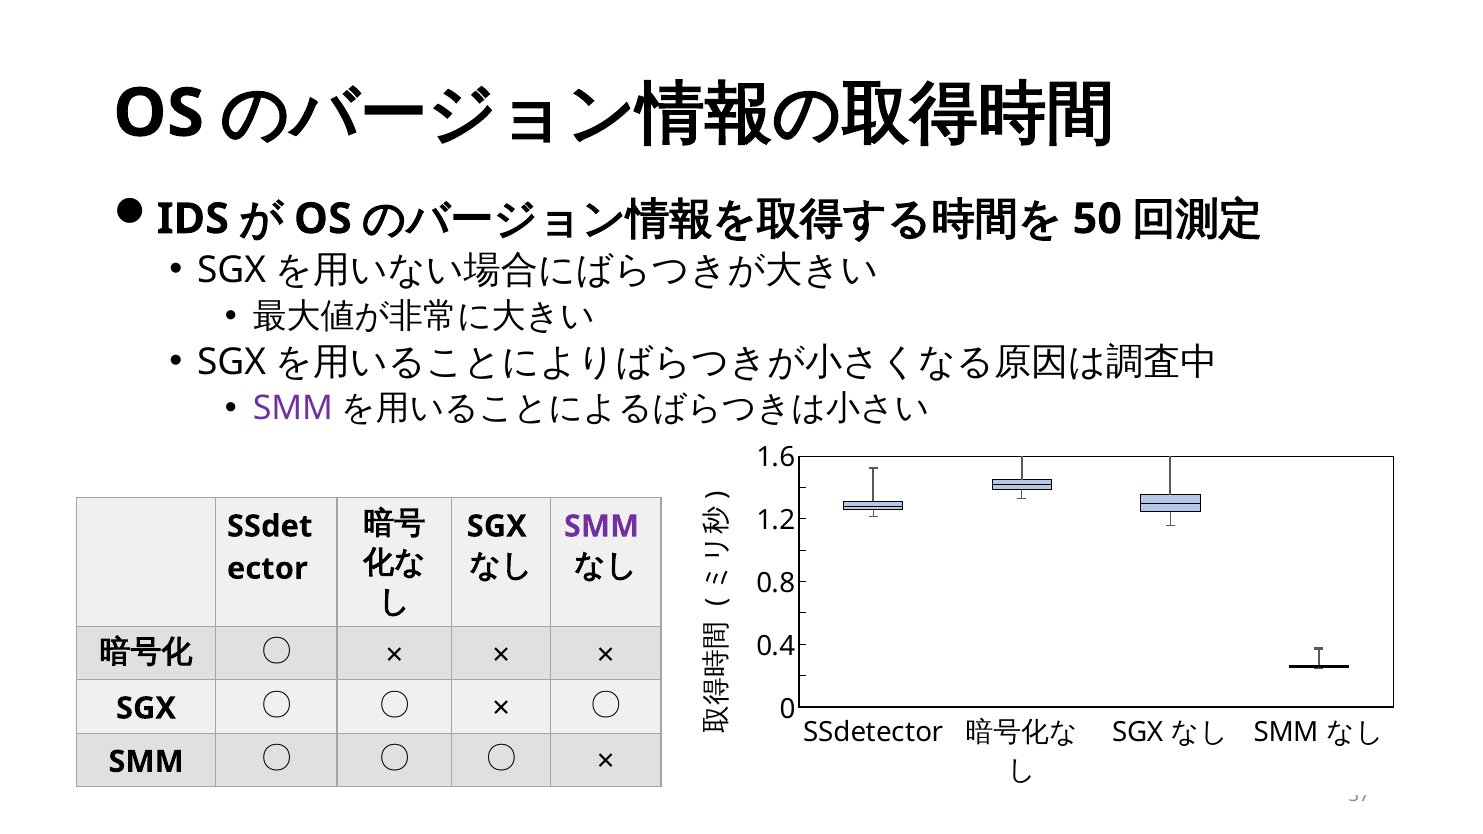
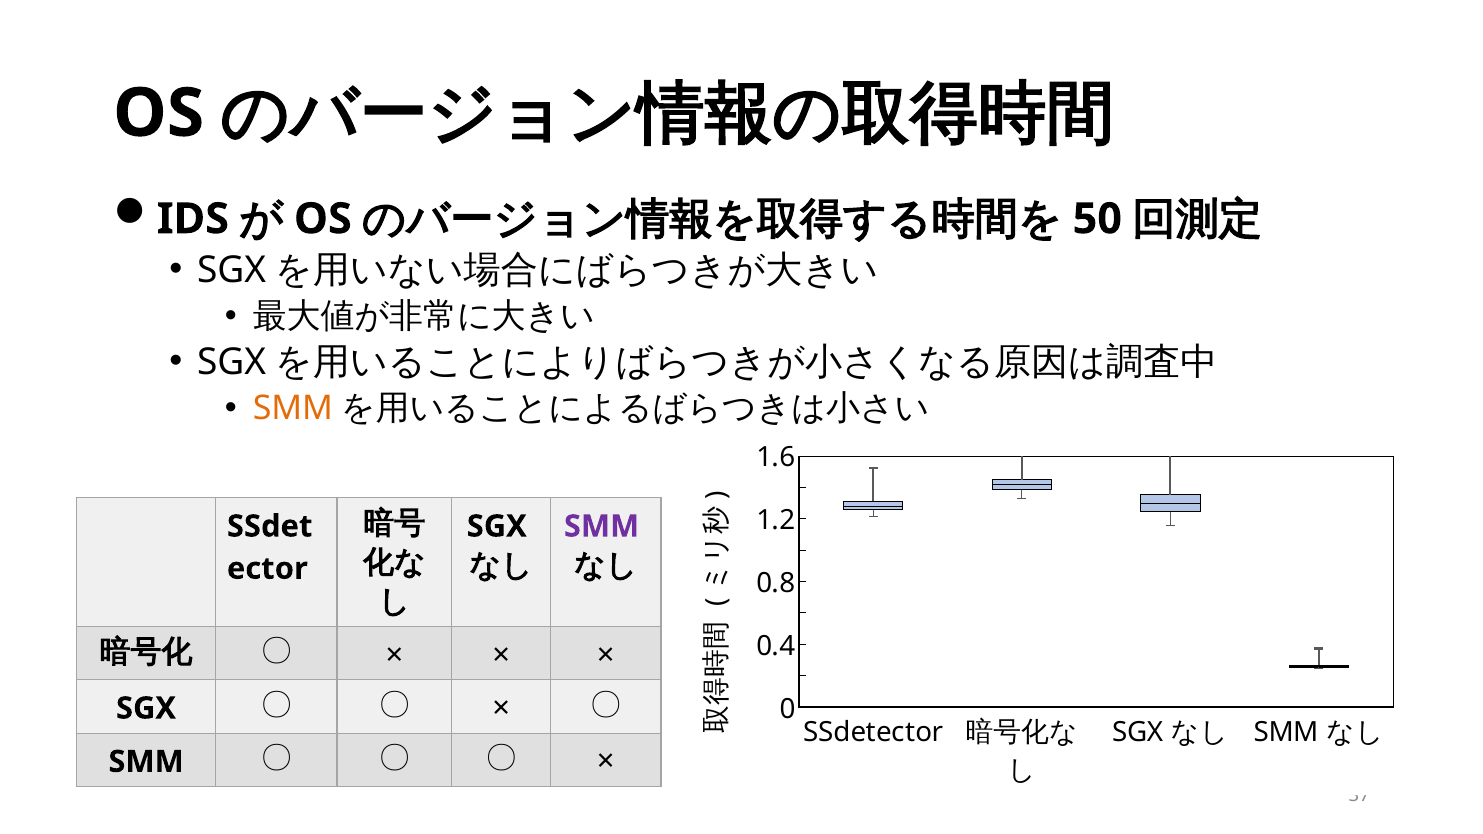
SMM colour: purple -> orange (293, 408)
